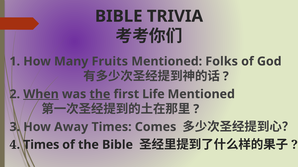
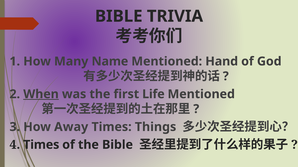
Fruits: Fruits -> Name (110, 62)
Folks: Folks -> Hand (222, 62)
the underline: present -> none (100, 94)
Comes: Comes -> Things (156, 127)
